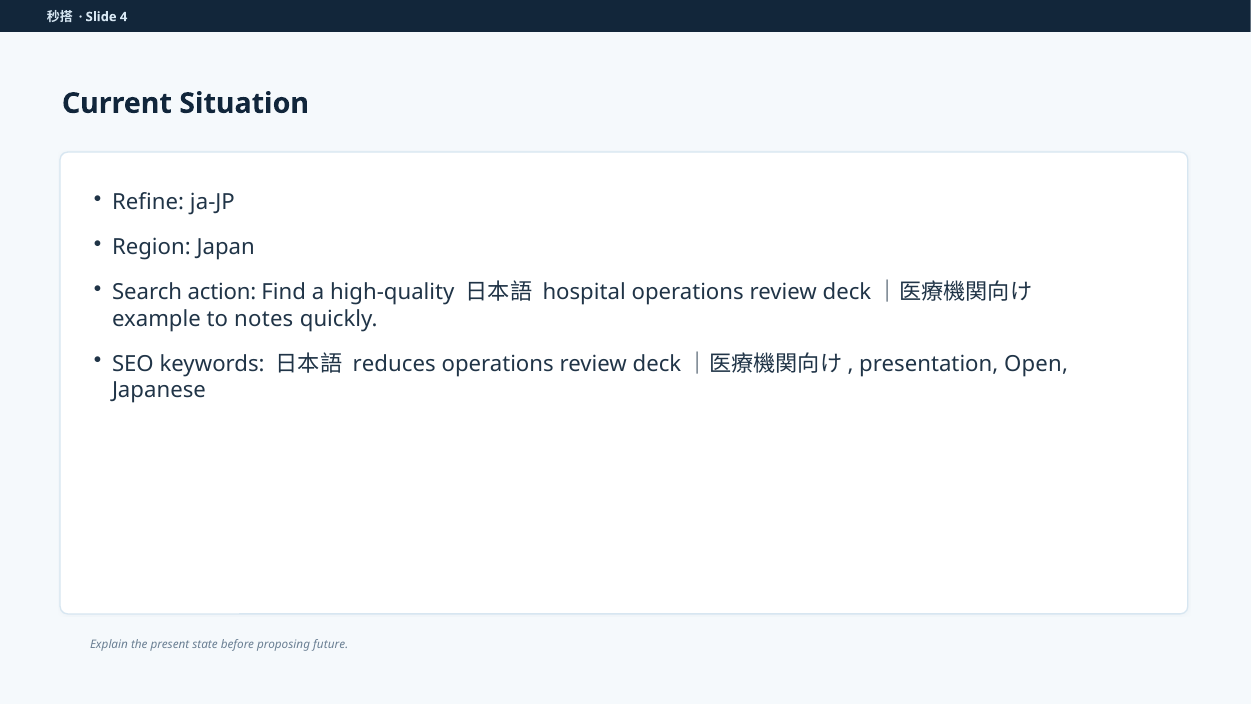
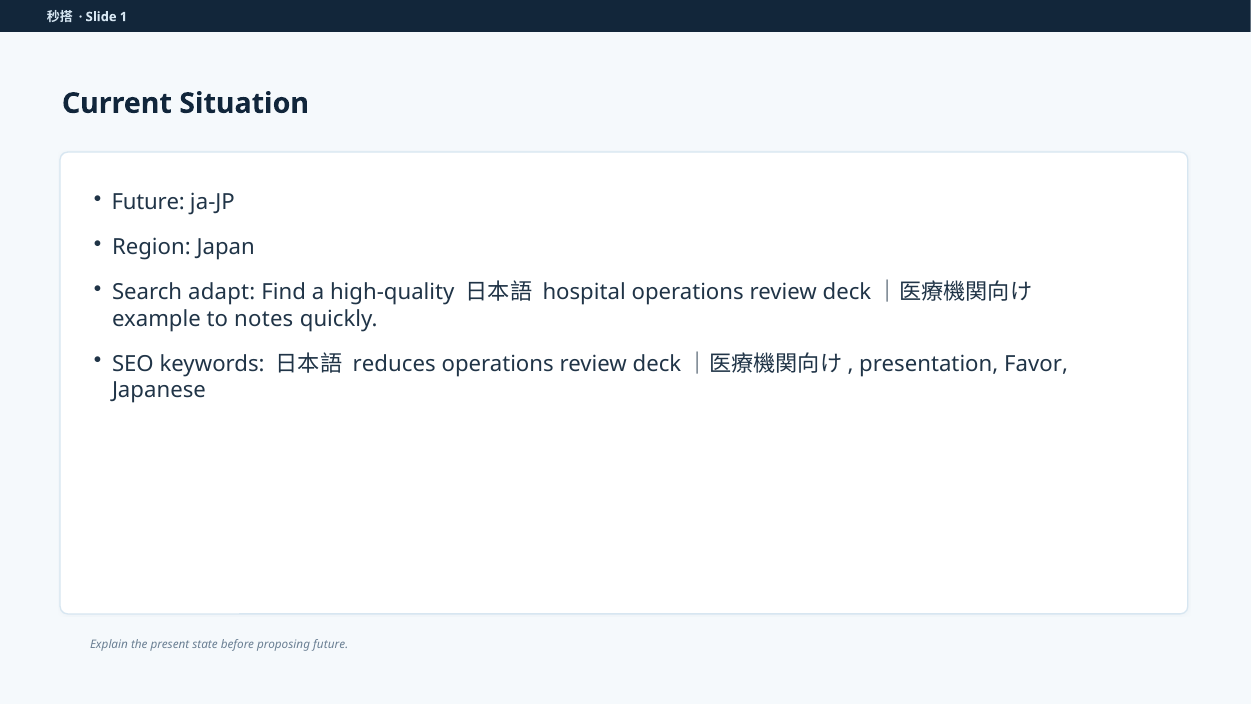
4: 4 -> 1 (124, 17)
Refine: Refine -> Future (148, 202)
action: action -> adapt (222, 292)
Open: Open -> Favor (1036, 364)
